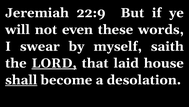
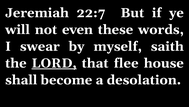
22:9: 22:9 -> 22:7 (91, 13)
laid: laid -> flee (126, 63)
shall underline: present -> none (21, 80)
